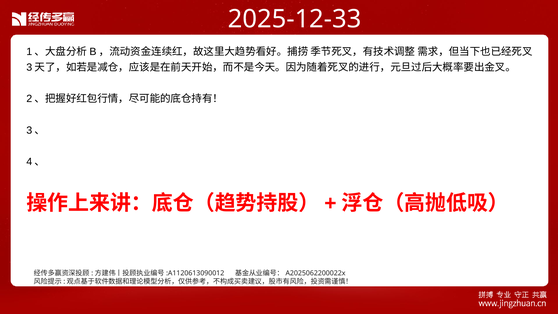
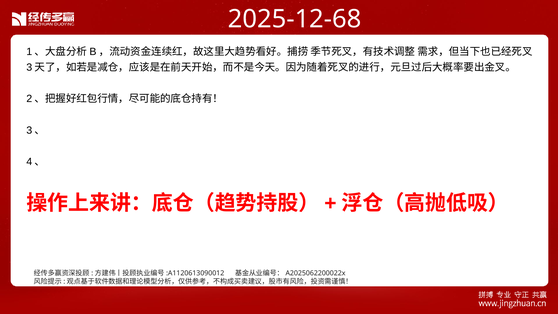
2025-12-33: 2025-12-33 -> 2025-12-68 (295, 19)
